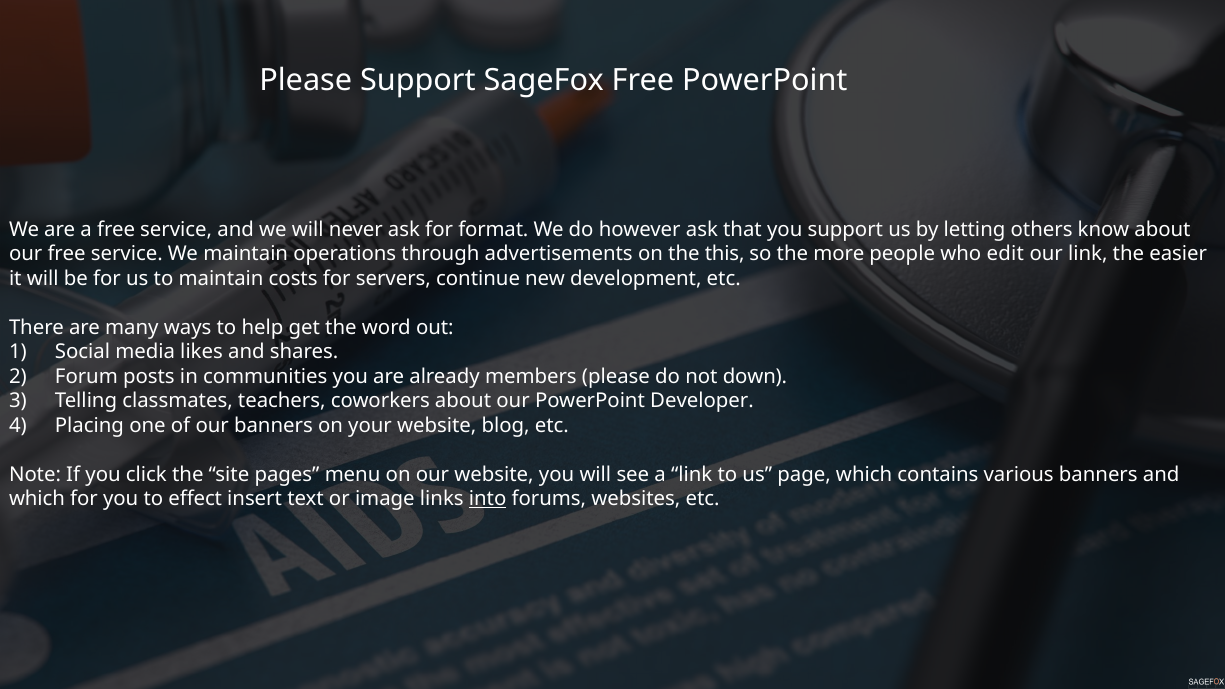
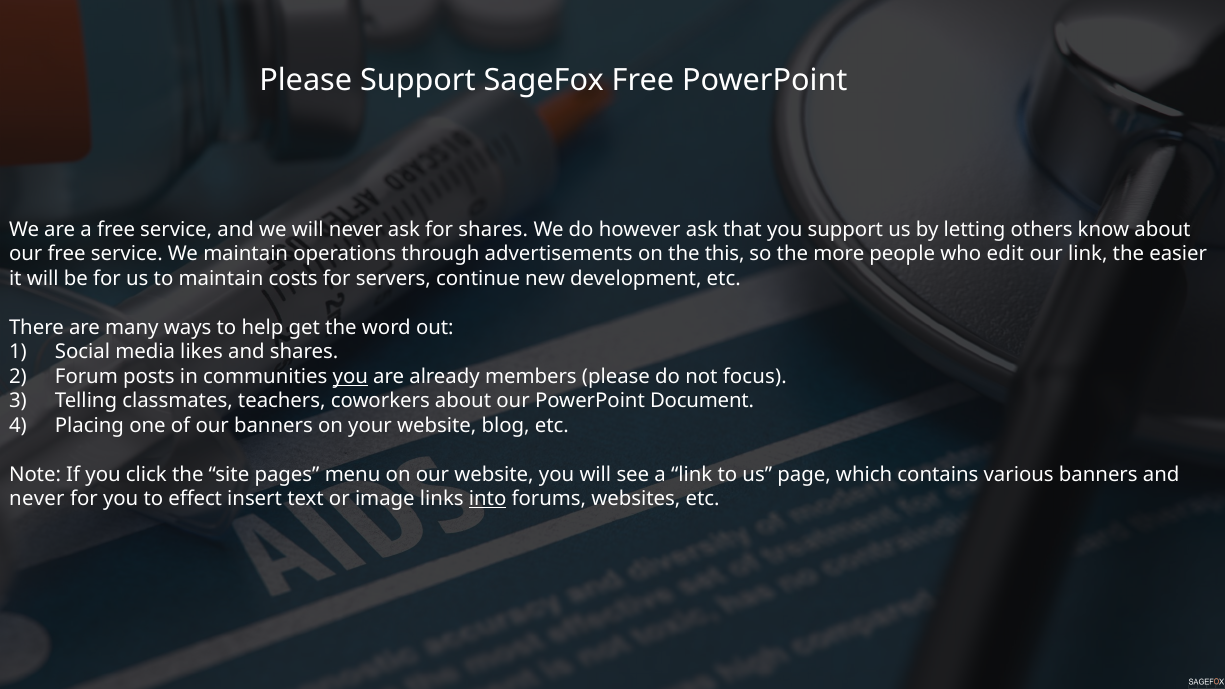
for format: format -> shares (493, 230)
you underline: none -> present (350, 377)
down: down -> focus (755, 377)
Developer: Developer -> Document (702, 401)
which: which -> never (37, 499)
